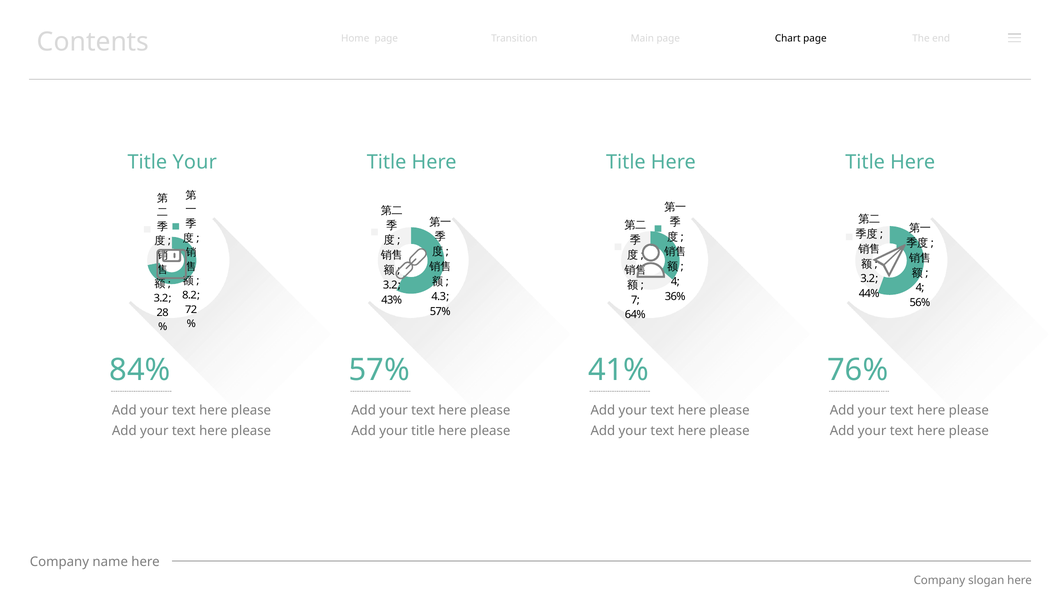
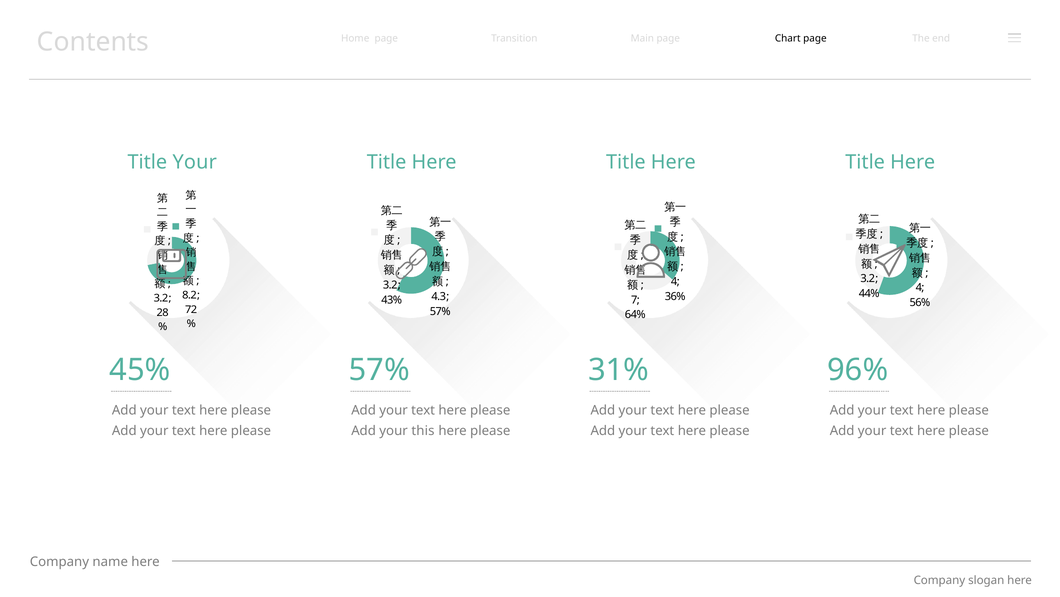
84%: 84% -> 45% (140, 370)
41%: 41% -> 31% (619, 370)
76%: 76% -> 96% (858, 370)
your title: title -> this (423, 430)
